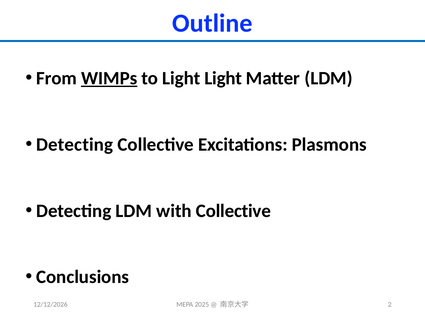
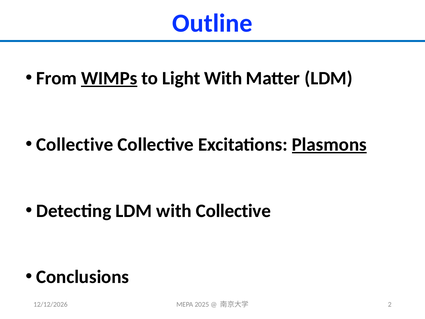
Light Light: Light -> With (223, 78)
Detecting: Detecting -> Collective (75, 144)
Plasmons underline: none -> present (329, 144)
